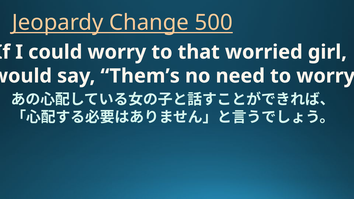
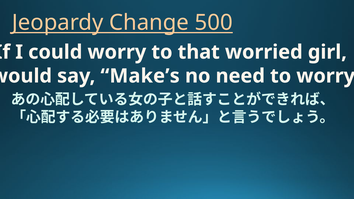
Them’s: Them’s -> Make’s (140, 76)
